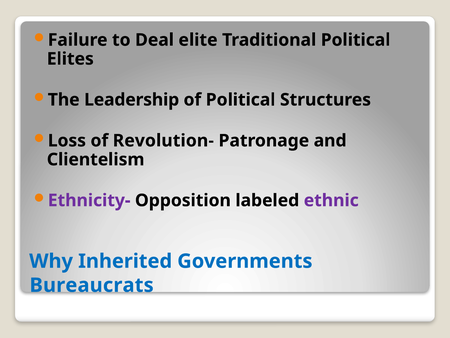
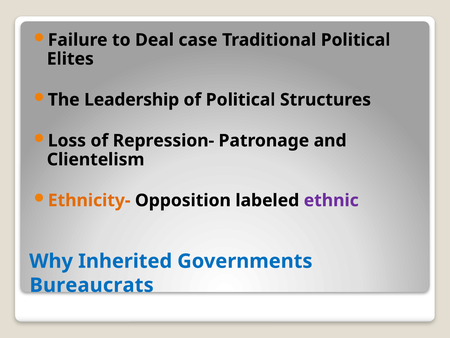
elite: elite -> case (198, 40)
Revolution-: Revolution- -> Repression- (163, 140)
Ethnicity- colour: purple -> orange (89, 200)
